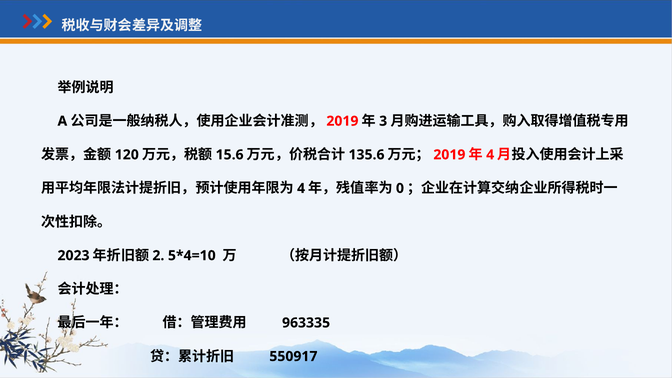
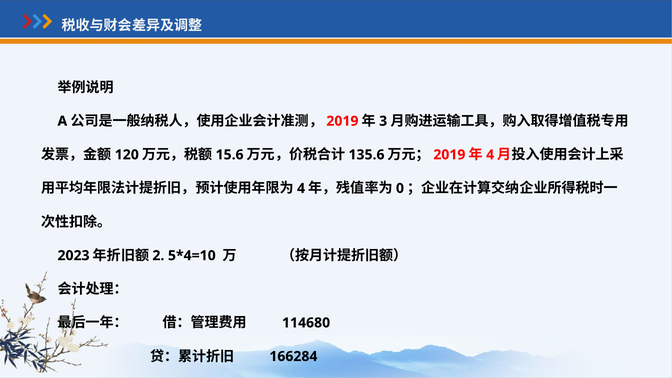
963335: 963335 -> 114680 (306, 323)
550917: 550917 -> 166284 (293, 356)
